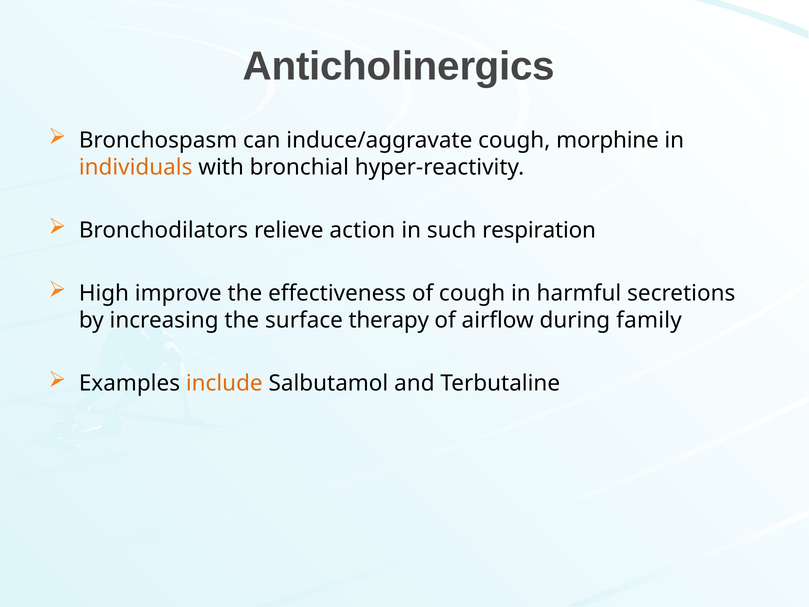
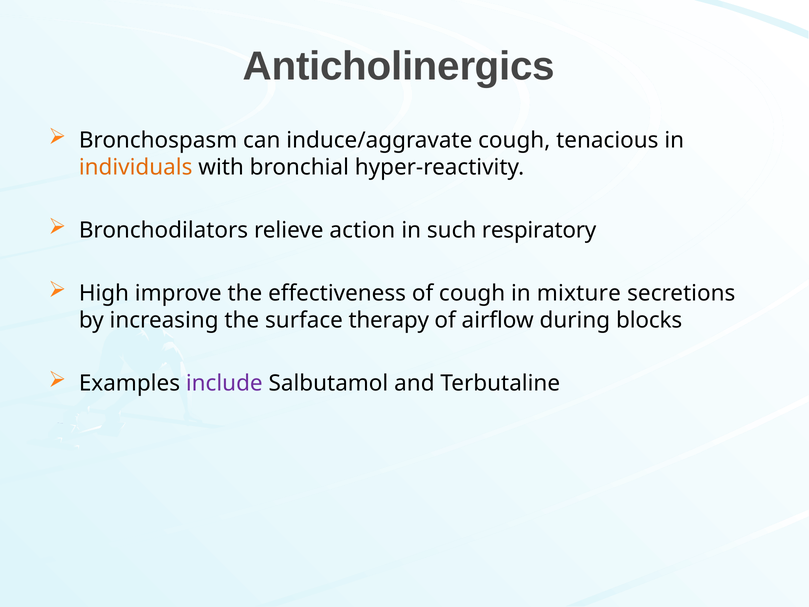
morphine: morphine -> tenacious (607, 140)
respiration: respiration -> respiratory (539, 230)
harmful: harmful -> mixture (579, 293)
family: family -> blocks (649, 320)
include colour: orange -> purple (224, 383)
